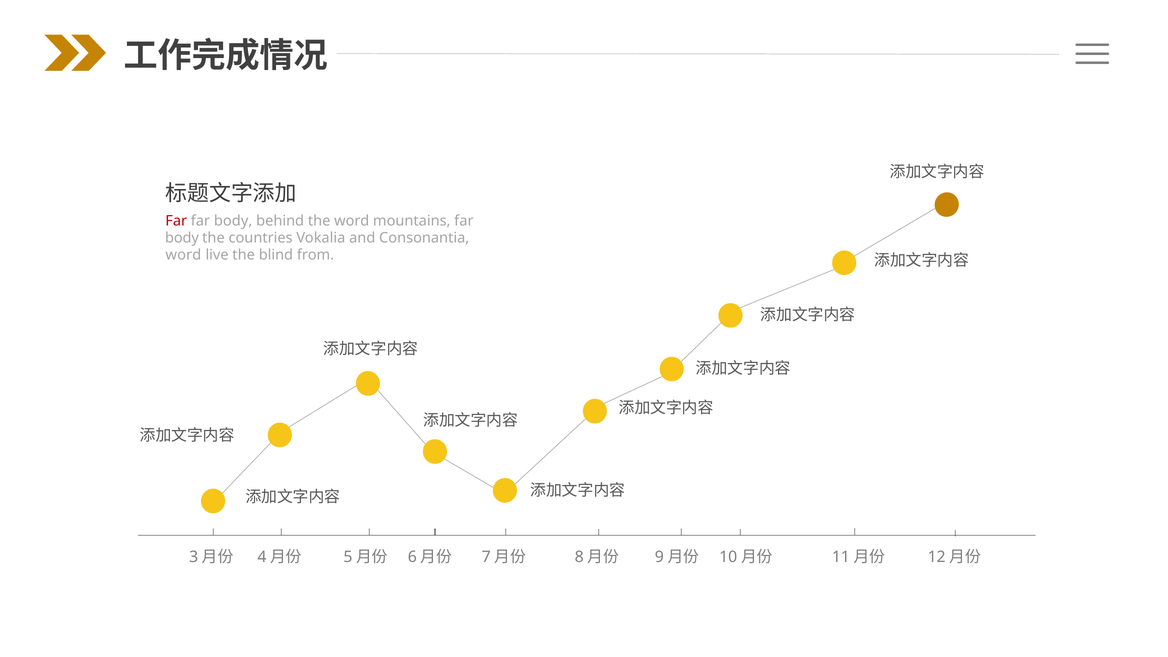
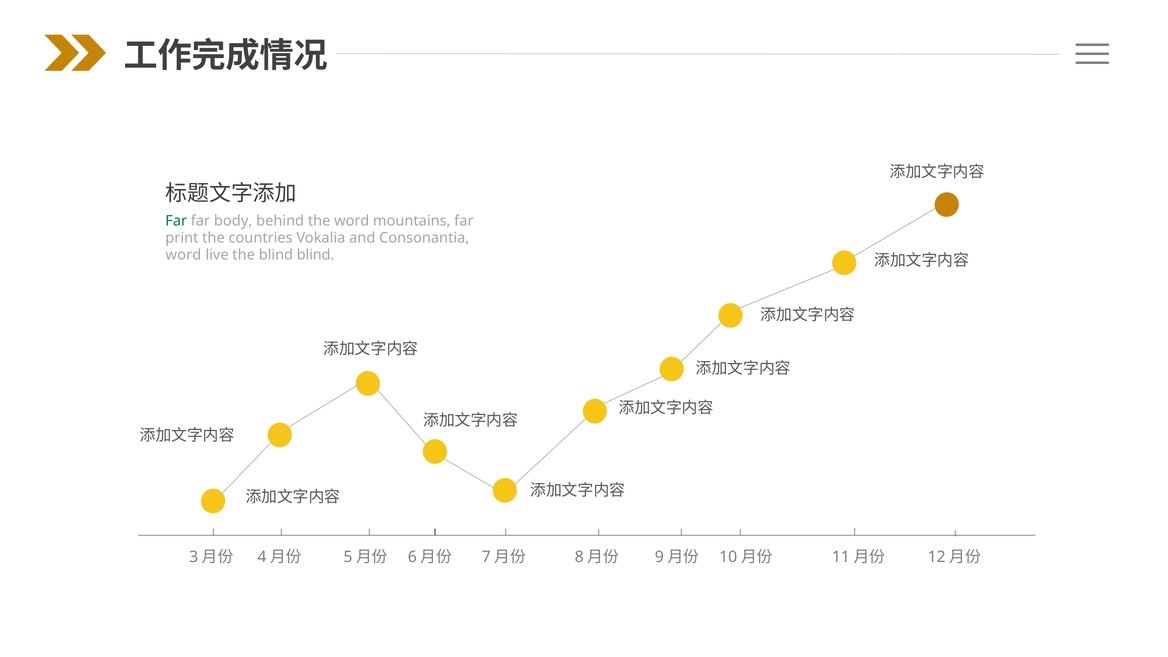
Far colour: red -> green (176, 221)
body: body -> print (182, 238)
blind from: from -> blind (316, 255)
